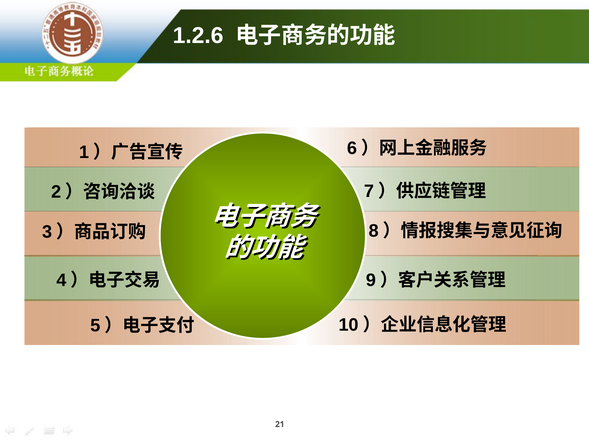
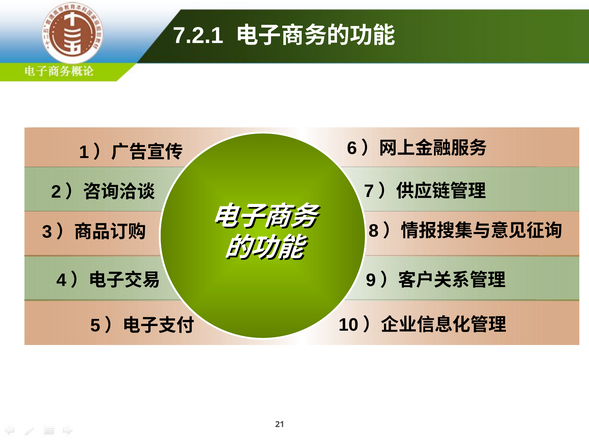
1.2.6: 1.2.6 -> 7.2.1 (198, 36)
